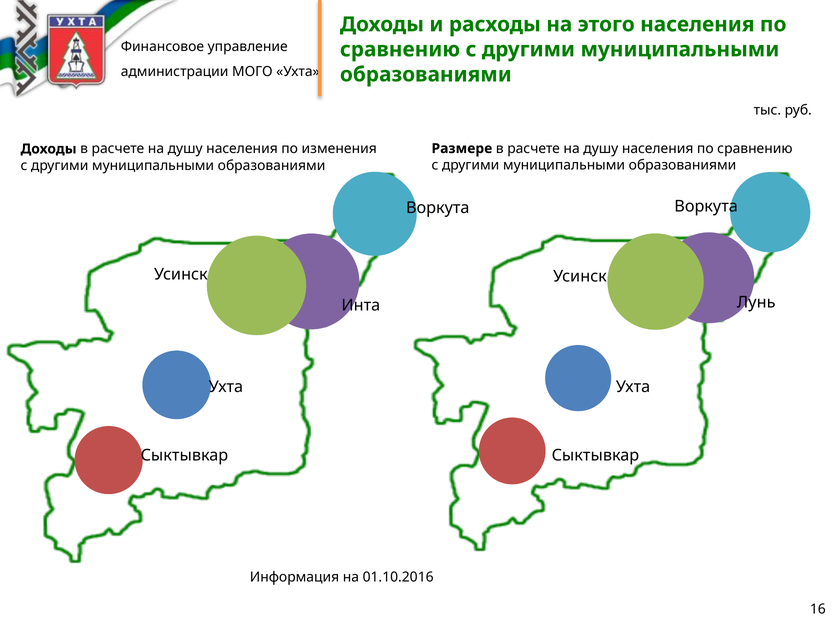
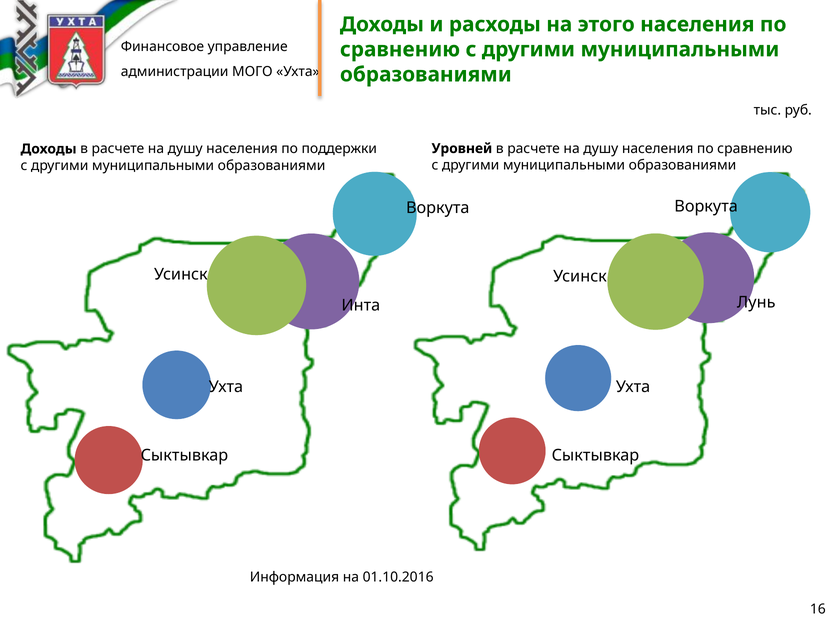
Размере: Размере -> Уровней (462, 148)
изменения: изменения -> поддержки (339, 149)
